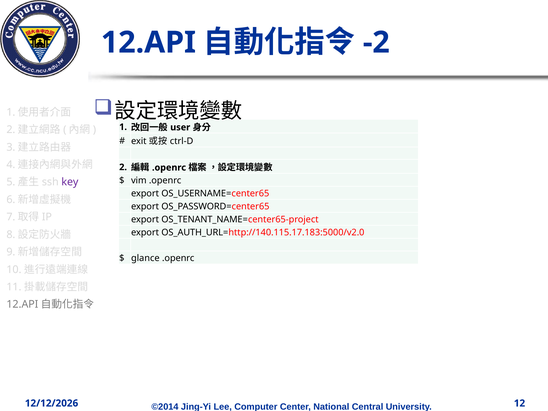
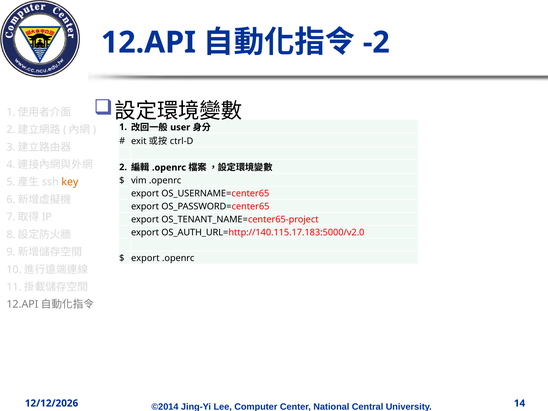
key colour: purple -> orange (70, 182)
glance: glance -> export (145, 258)
12: 12 -> 14 (520, 403)
